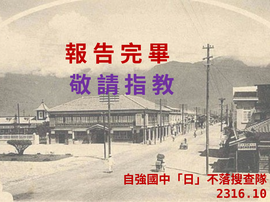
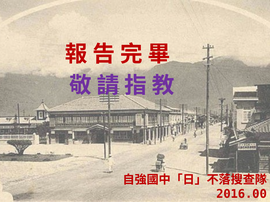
2316.10: 2316.10 -> 2016.00 (242, 195)
